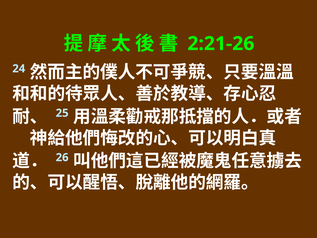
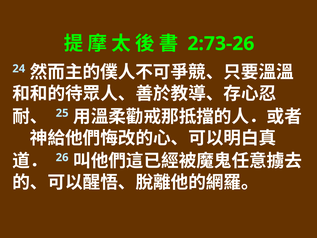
2:21-26: 2:21-26 -> 2:73-26 (221, 44)
